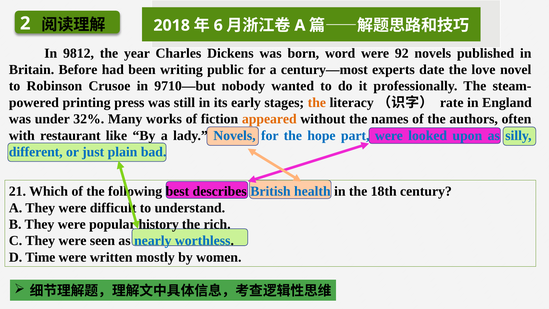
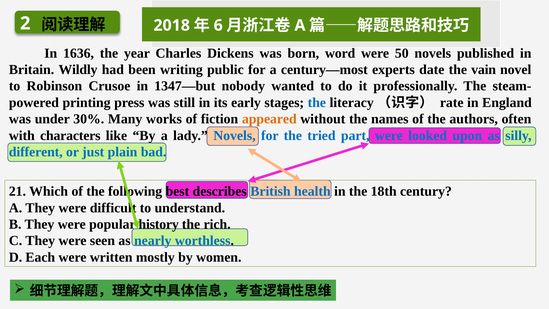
9812: 9812 -> 1636 (79, 53)
92: 92 -> 50 (402, 53)
Before: Before -> Wildly (78, 70)
love: love -> vain (484, 70)
9710—but: 9710—but -> 1347—but (185, 86)
the colour: orange -> blue (317, 103)
32%: 32% -> 30% (89, 119)
restaurant: restaurant -> characters (70, 135)
hope: hope -> tried (321, 135)
Time: Time -> Each (40, 257)
